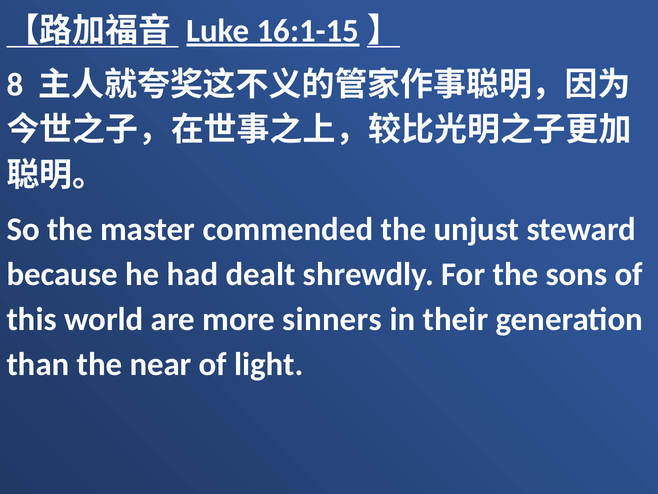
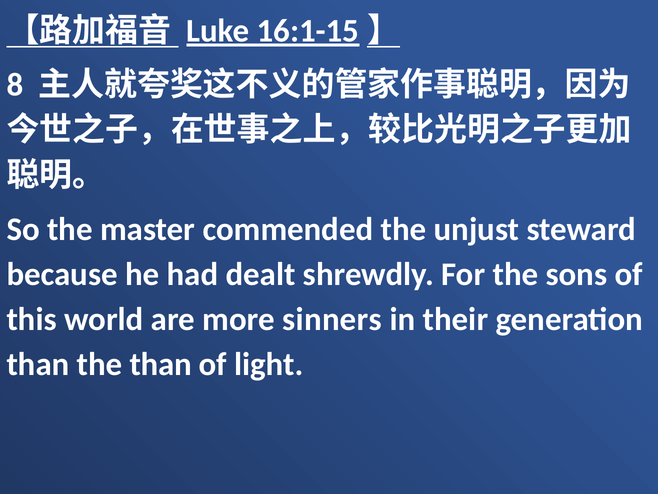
the near: near -> than (161, 364)
